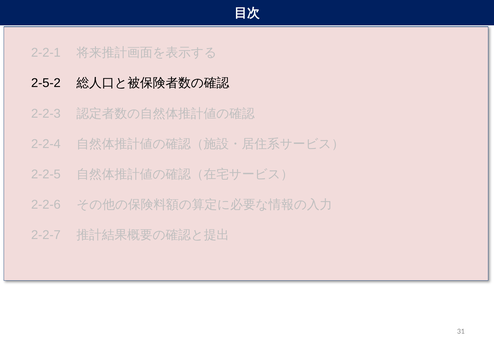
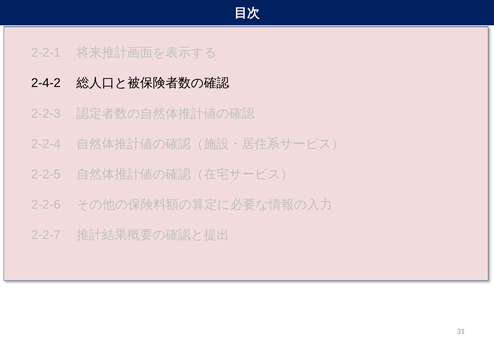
2-5-2: 2-5-2 -> 2-4-2 (46, 83)
